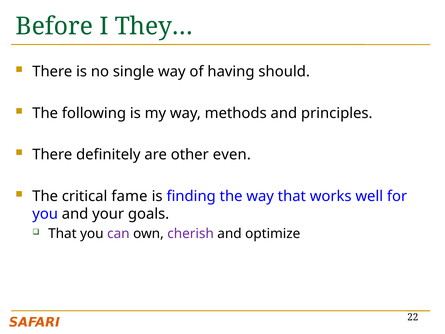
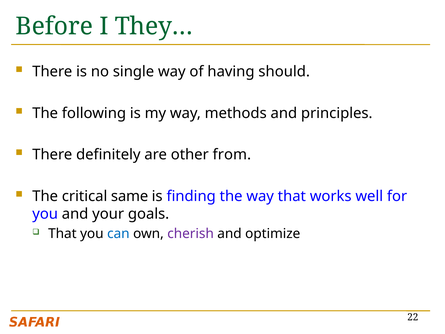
even: even -> from (232, 155)
fame: fame -> same (130, 196)
can colour: purple -> blue (118, 234)
